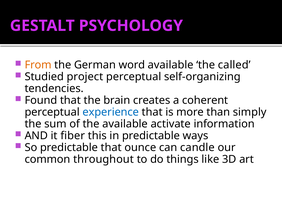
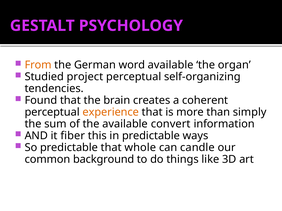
called: called -> organ (234, 65)
experience colour: blue -> orange (111, 112)
activate: activate -> convert (171, 124)
ounce: ounce -> whole (140, 148)
throughout: throughout -> background (104, 160)
